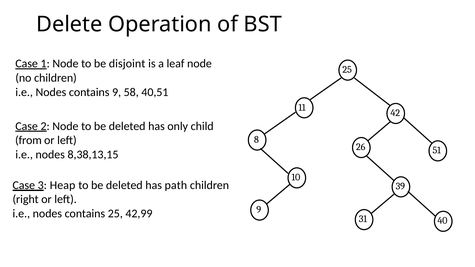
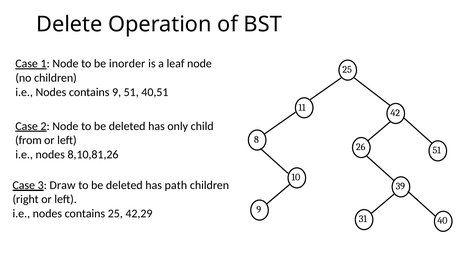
disjoint: disjoint -> inorder (127, 64)
9 58: 58 -> 51 (131, 92)
8,38,13,15: 8,38,13,15 -> 8,10,81,26 (93, 155)
Heap: Heap -> Draw (63, 185)
42,99: 42,99 -> 42,29 (139, 214)
